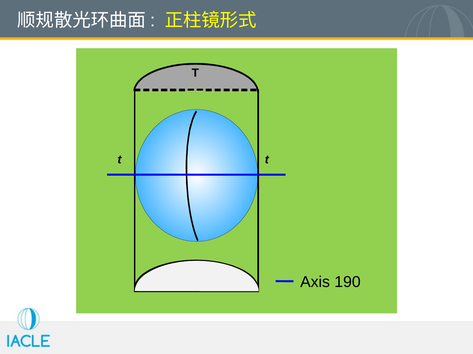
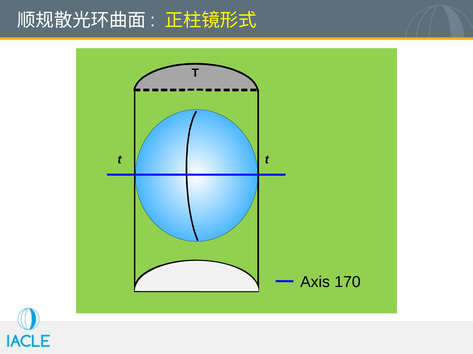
190: 190 -> 170 (347, 282)
